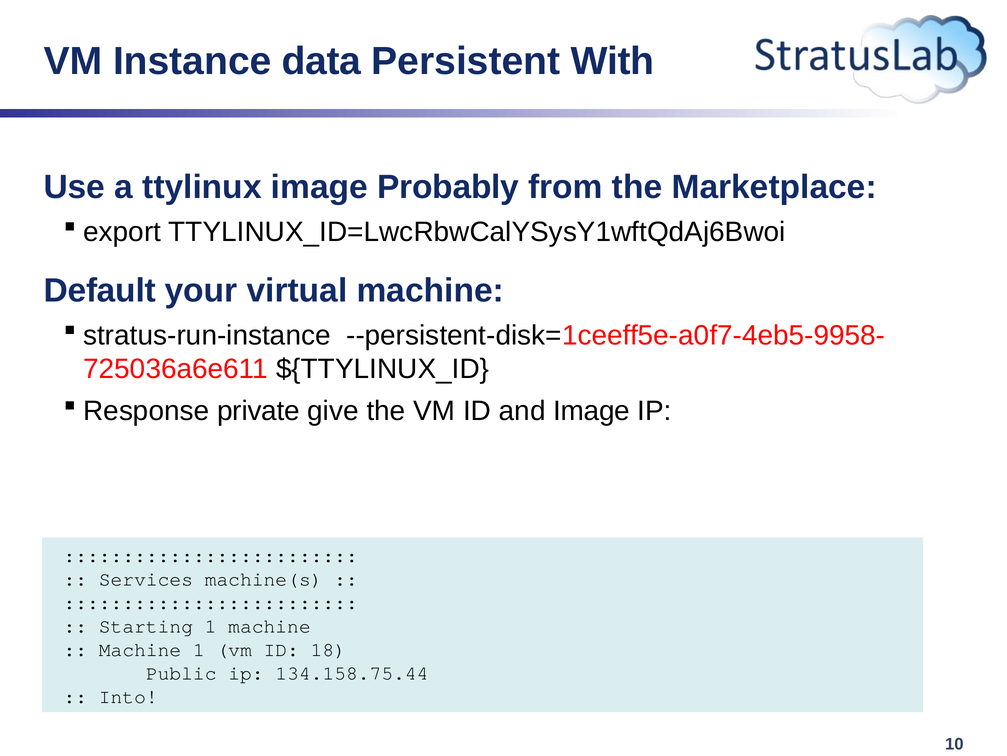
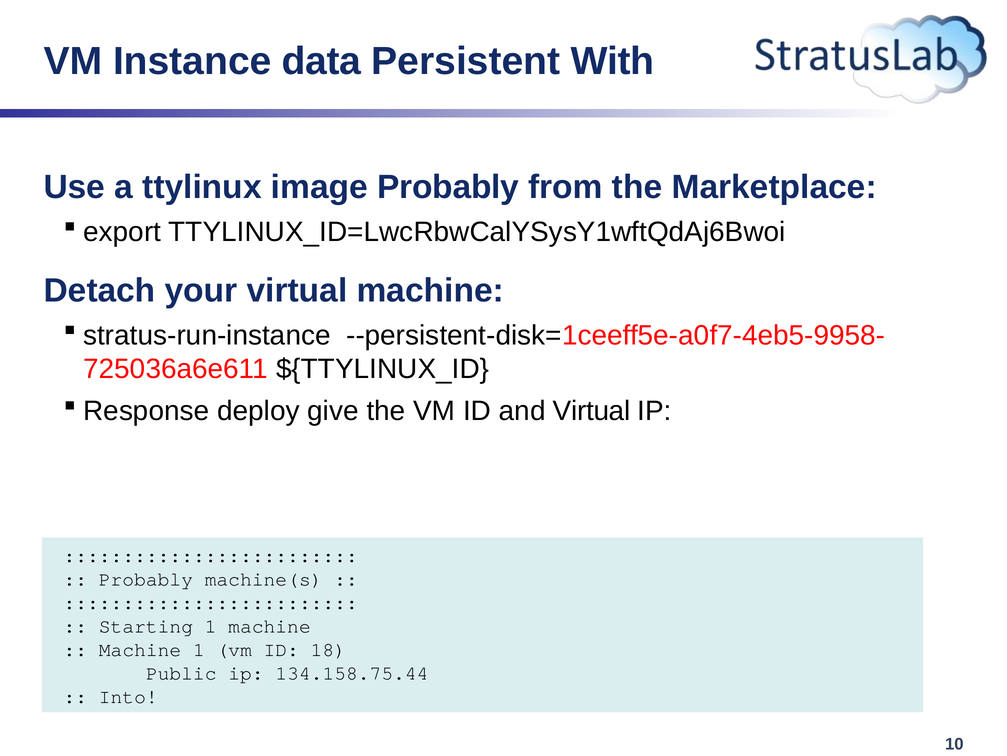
Default: Default -> Detach (100, 290)
private: private -> deploy (258, 411)
and Image: Image -> Virtual (592, 411)
Services: Services -> Probably (146, 579)
